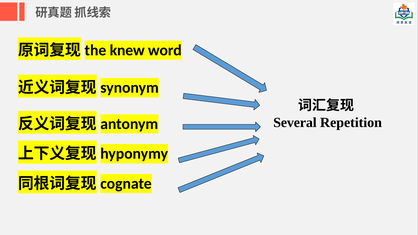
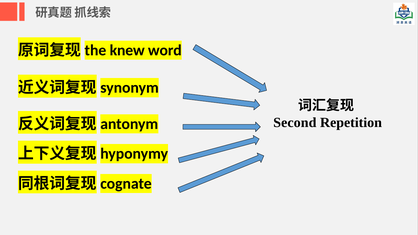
Several: Several -> Second (295, 122)
